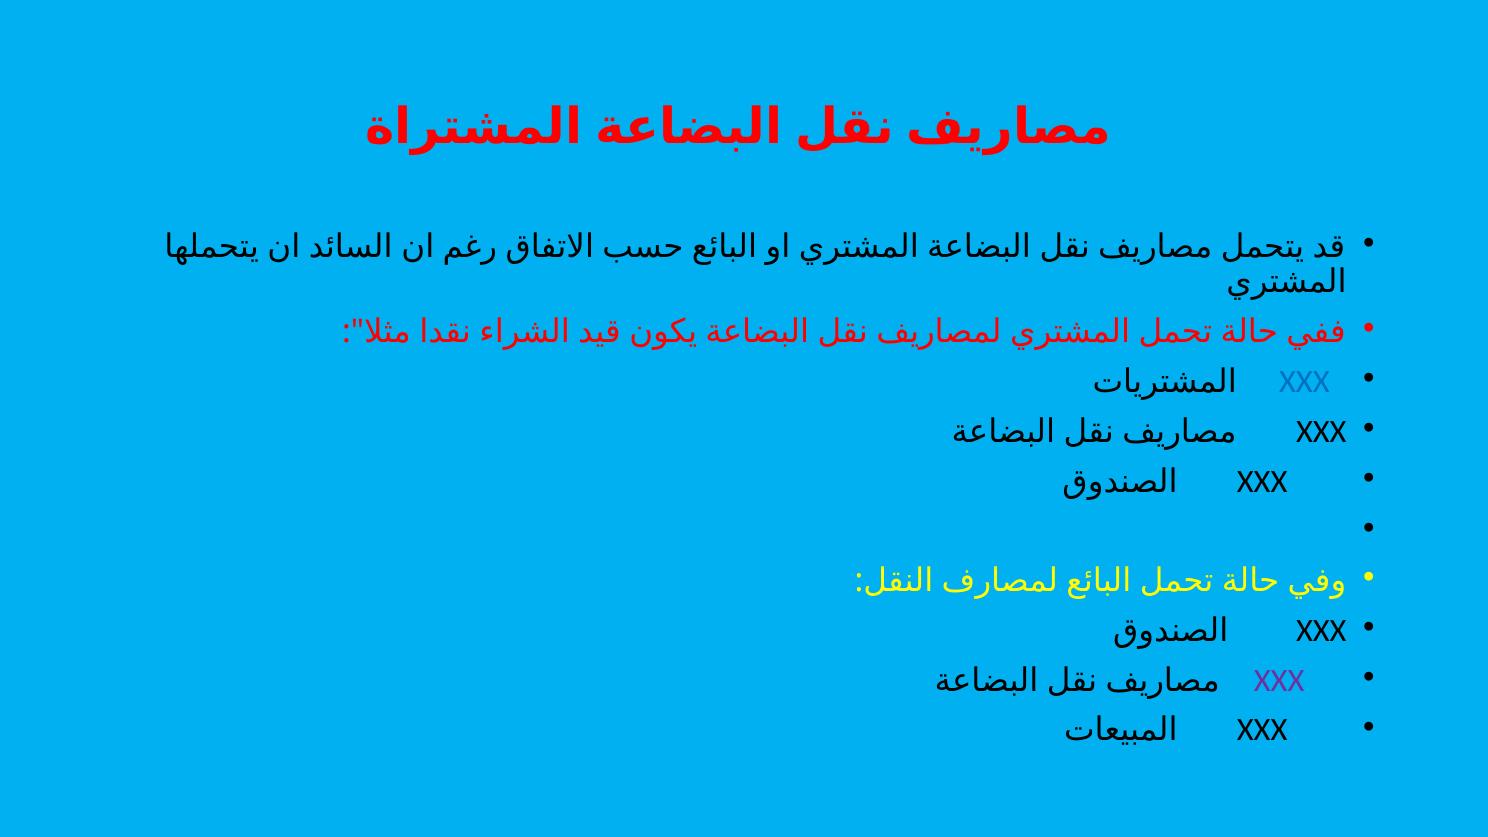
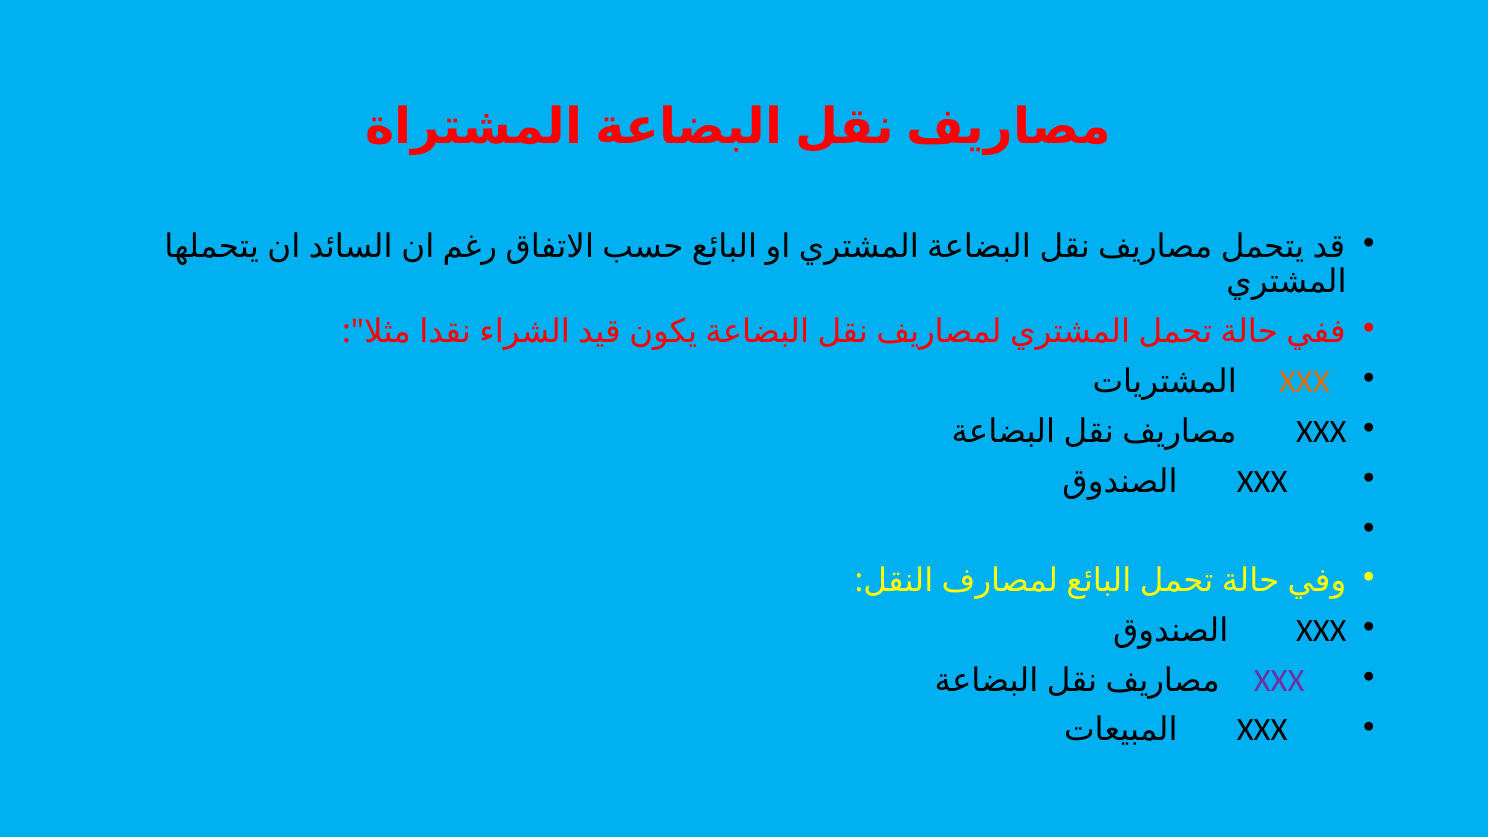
XXX colour: blue -> orange (1304, 382)
